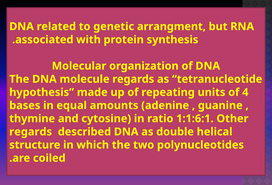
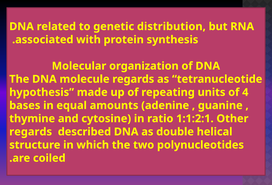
arrangment: arrangment -> distribution (171, 27)
1:1:6:1: 1:1:6:1 -> 1:1:2:1 (195, 119)
